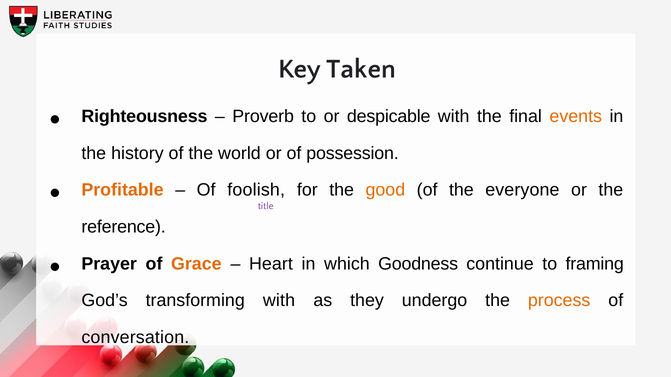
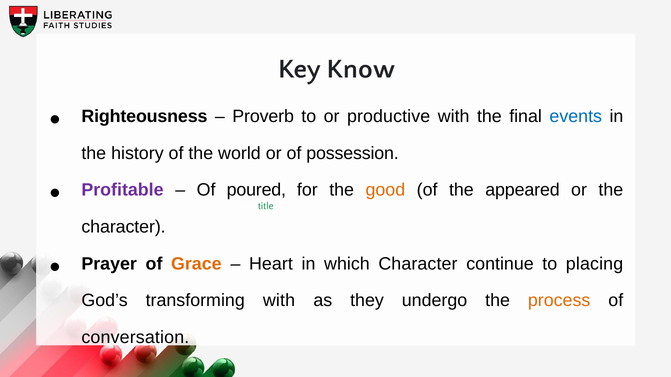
Taken: Taken -> Know (361, 69)
despicable: despicable -> productive (389, 116)
events colour: orange -> blue (576, 116)
Profitable colour: orange -> purple (123, 190)
foolish: foolish -> poured (256, 190)
everyone: everyone -> appeared (523, 190)
title colour: purple -> green (266, 206)
reference: reference -> character (124, 227)
which Goodness: Goodness -> Character (418, 264)
framing: framing -> placing (595, 264)
